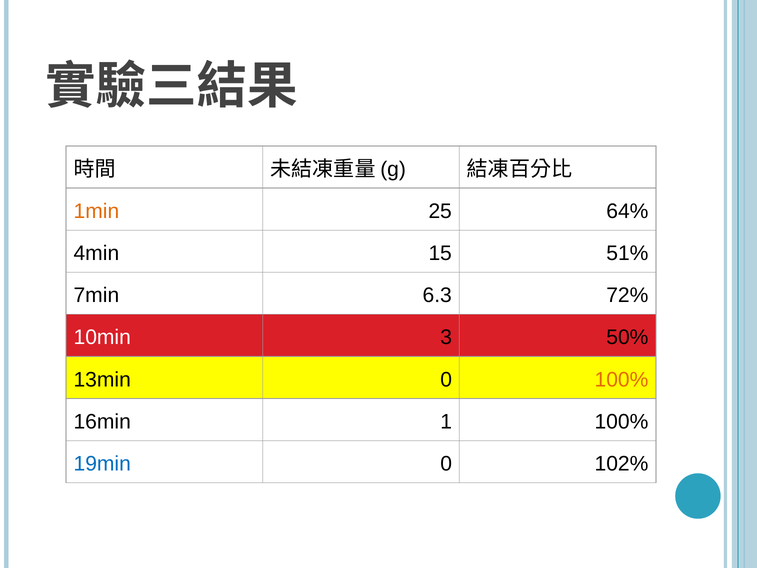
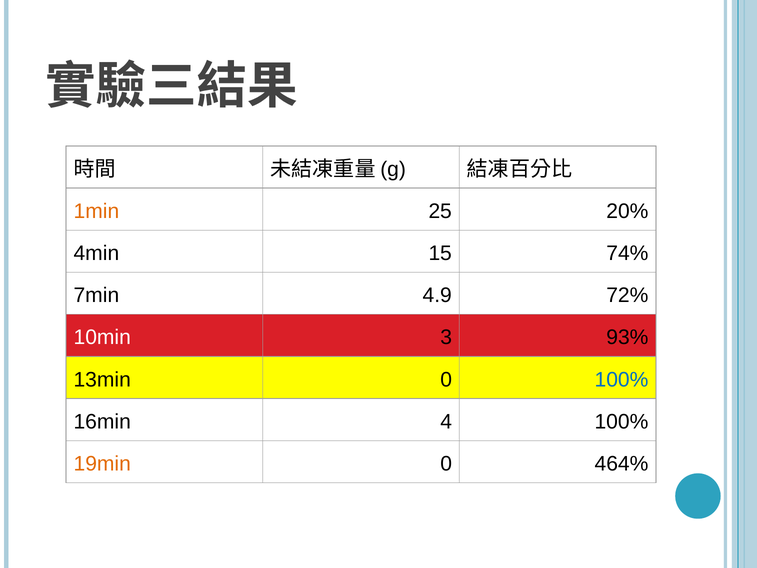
64%: 64% -> 20% (627, 211)
51%: 51% -> 74% (627, 253)
6.3: 6.3 -> 4.9 (437, 295)
50%: 50% -> 93% (627, 337)
100% colour: orange -> blue (621, 379)
1: 1 -> 4 (446, 422)
19min colour: blue -> orange (102, 464)
102%: 102% -> 464% (621, 464)
